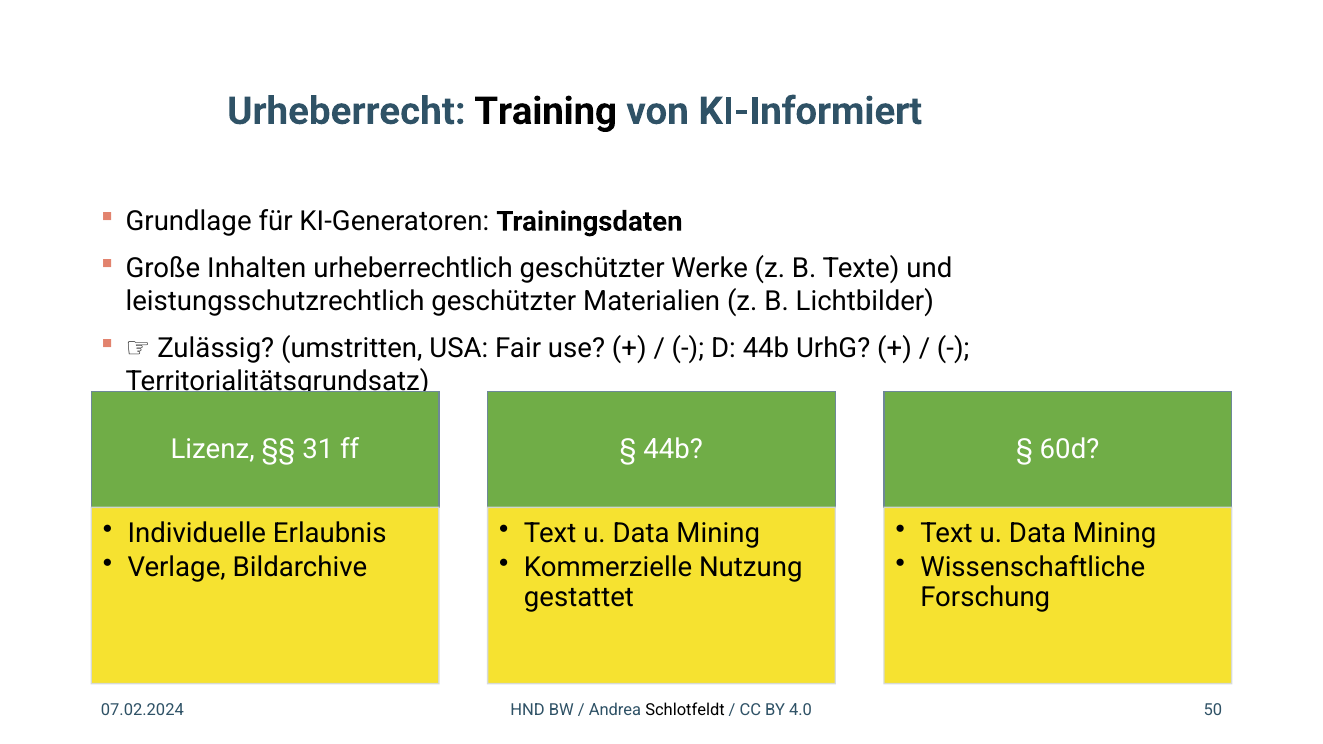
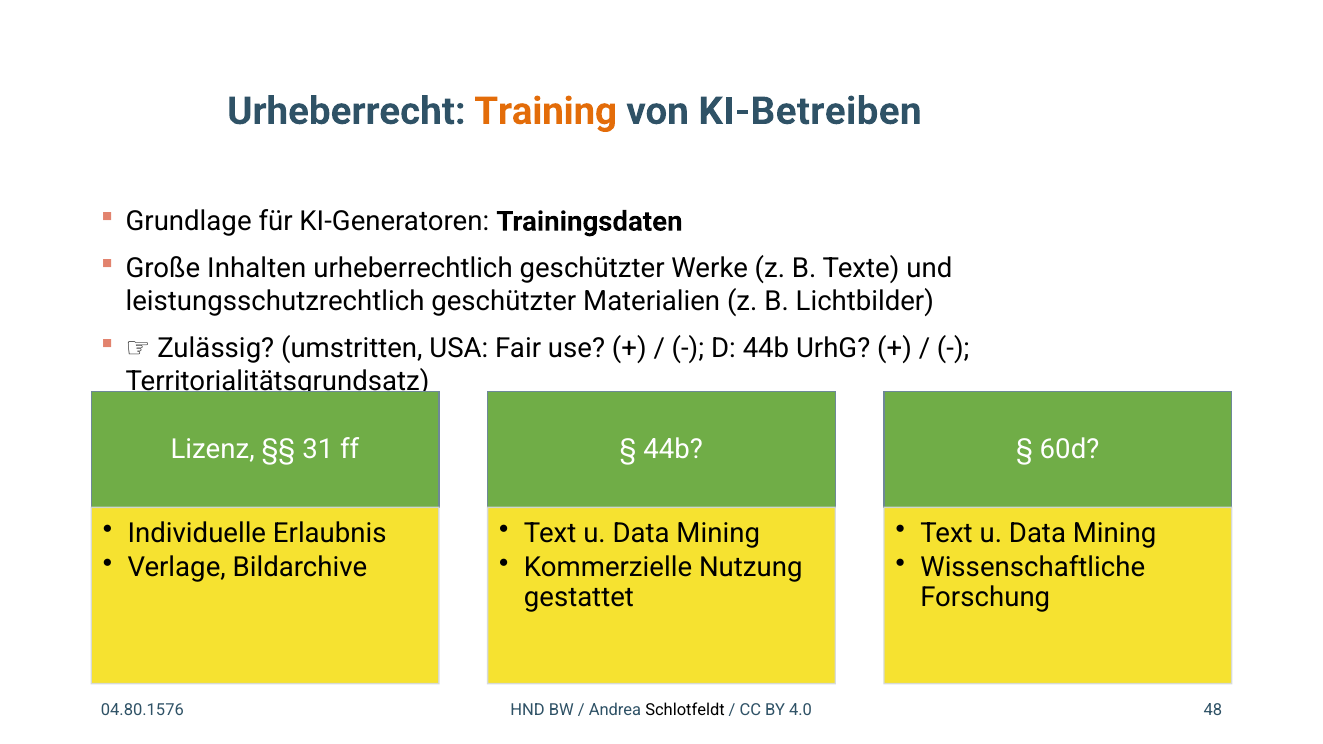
Training colour: black -> orange (546, 111)
KI-Informiert: KI-Informiert -> KI-Betreiben (810, 111)
07.02.2024: 07.02.2024 -> 04.80.1576 (142, 711)
50: 50 -> 48 (1213, 711)
